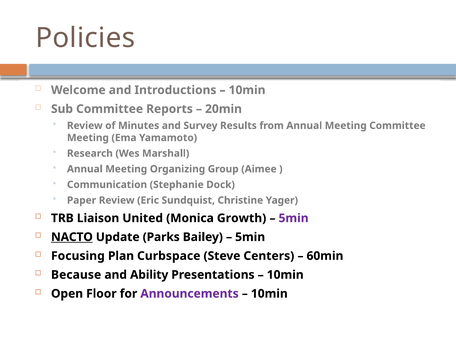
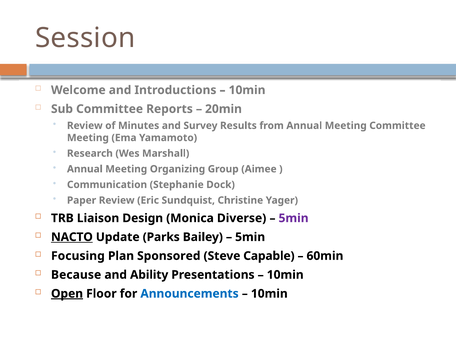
Policies: Policies -> Session (85, 38)
United: United -> Design (143, 218)
Growth: Growth -> Diverse (242, 218)
Curbspace: Curbspace -> Sponsored (169, 256)
Centers: Centers -> Capable (269, 256)
Open underline: none -> present (67, 294)
Announcements colour: purple -> blue (190, 294)
